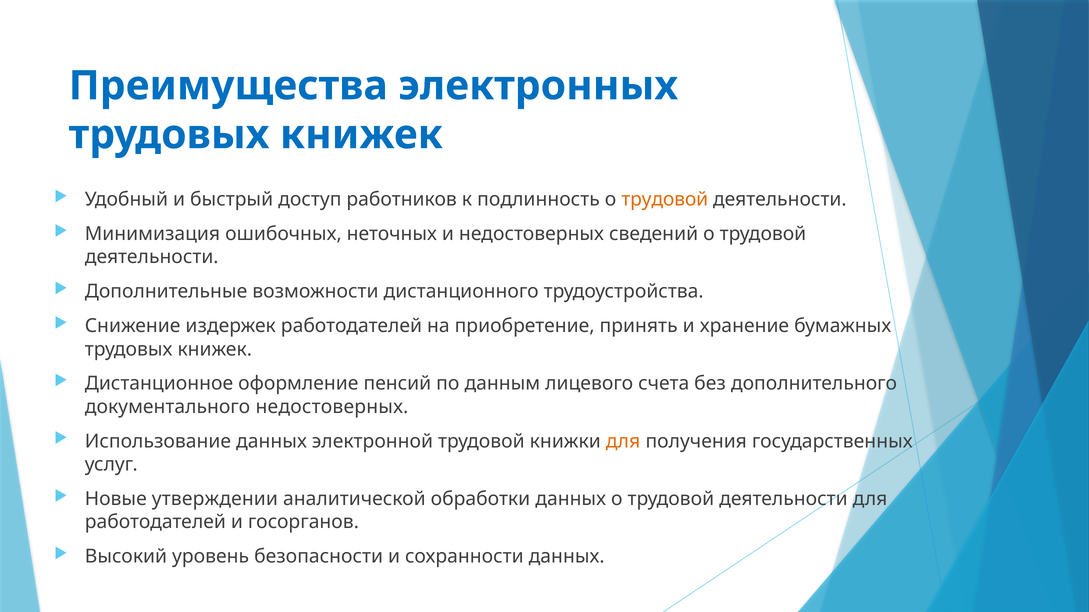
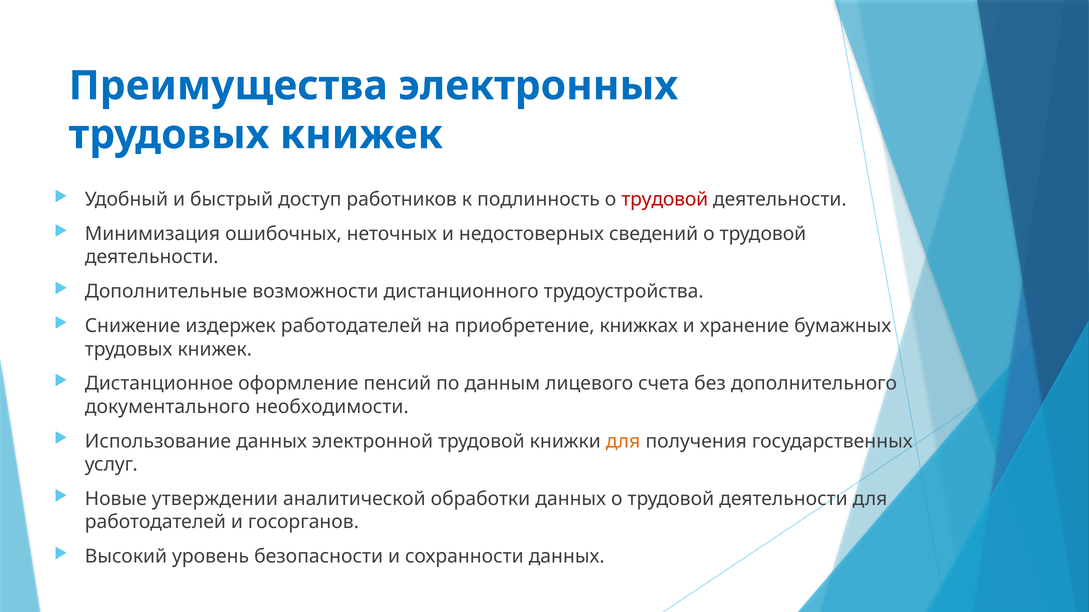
трудовой colour: orange -> red (665, 200)
принять: принять -> книжках (639, 326)
документального недостоверных: недостоверных -> необходимости (332, 407)
